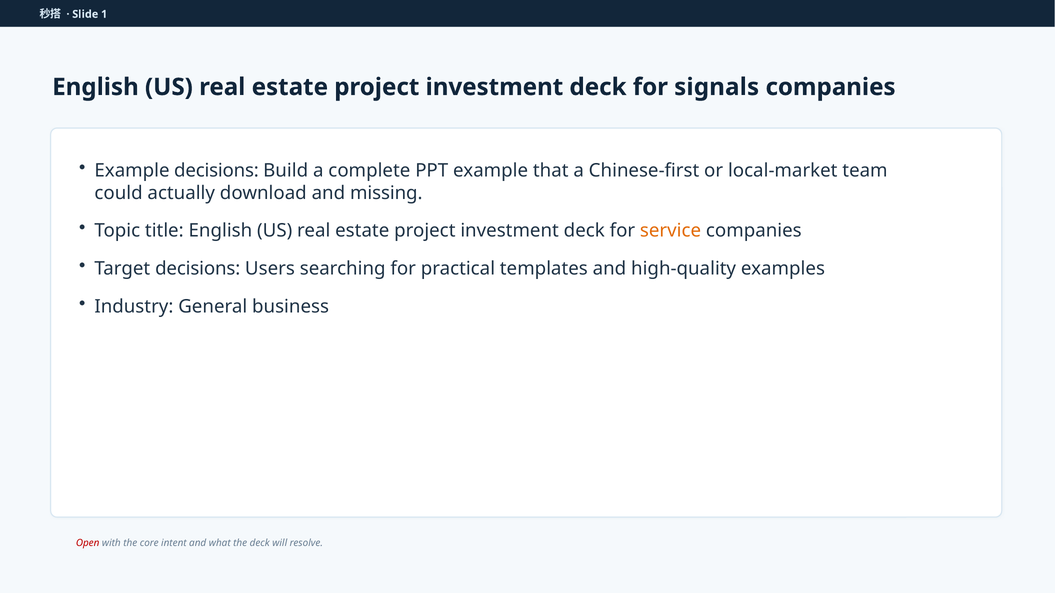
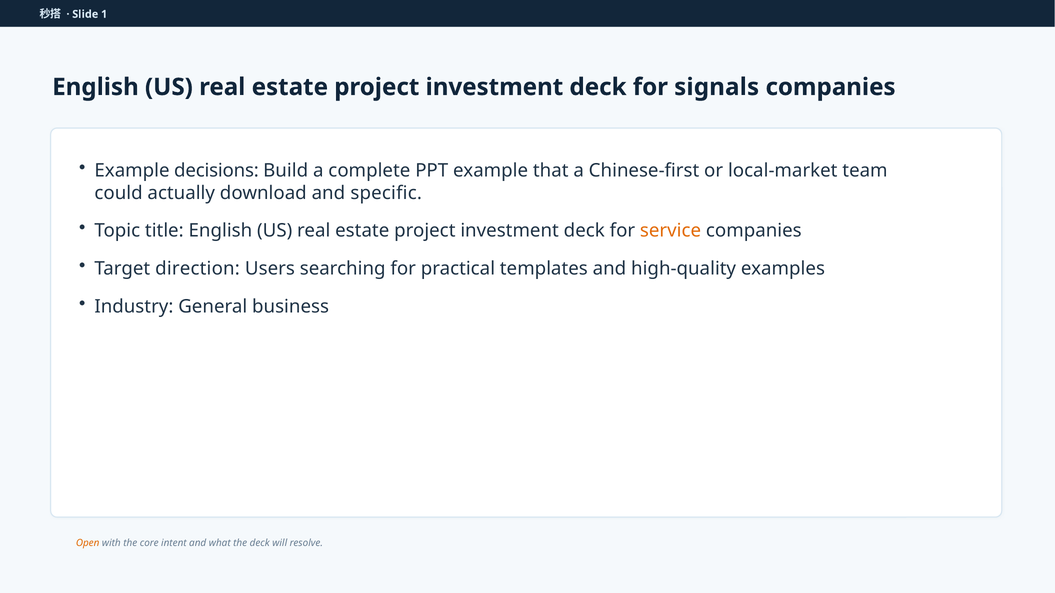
missing: missing -> specific (386, 193)
Target decisions: decisions -> direction (198, 269)
Open colour: red -> orange (88, 543)
